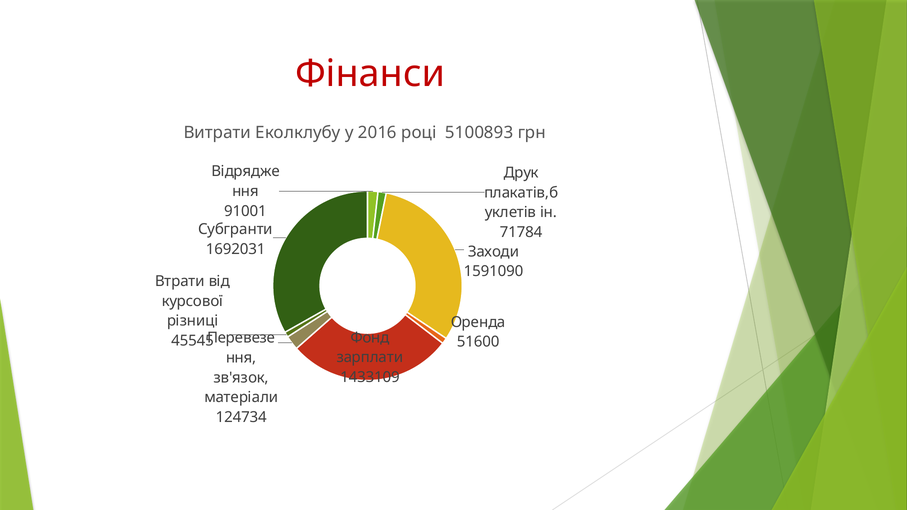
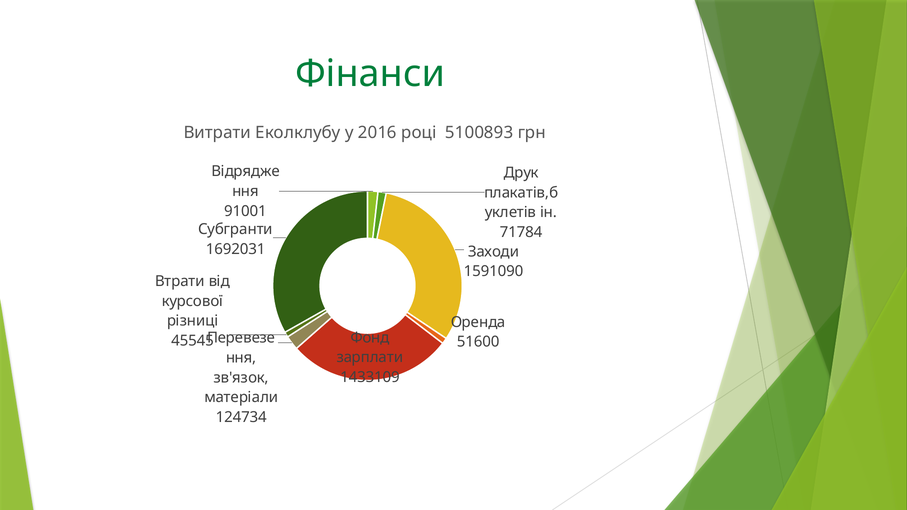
Фінанси colour: red -> green (370, 74)
